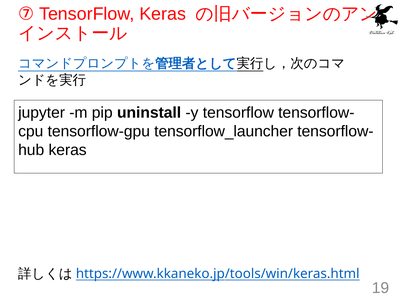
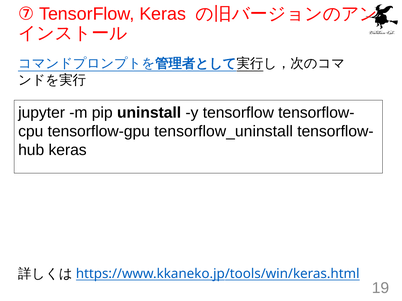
tensorflow_launcher: tensorflow_launcher -> tensorflow_uninstall (224, 132)
